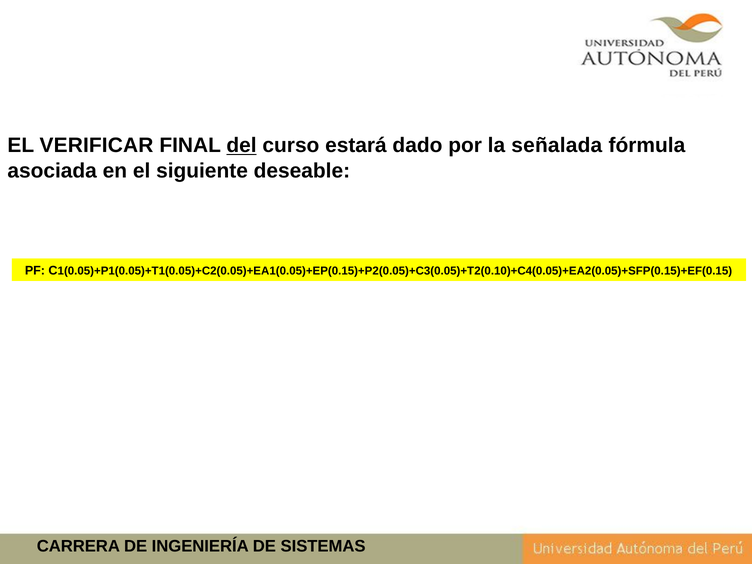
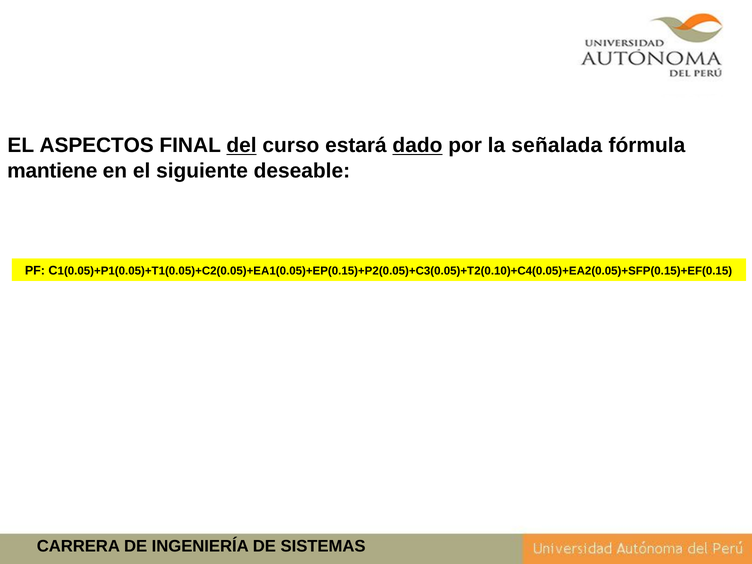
VERIFICAR: VERIFICAR -> ASPECTOS (97, 146)
dado underline: none -> present (417, 146)
asociada: asociada -> mantiene (52, 171)
